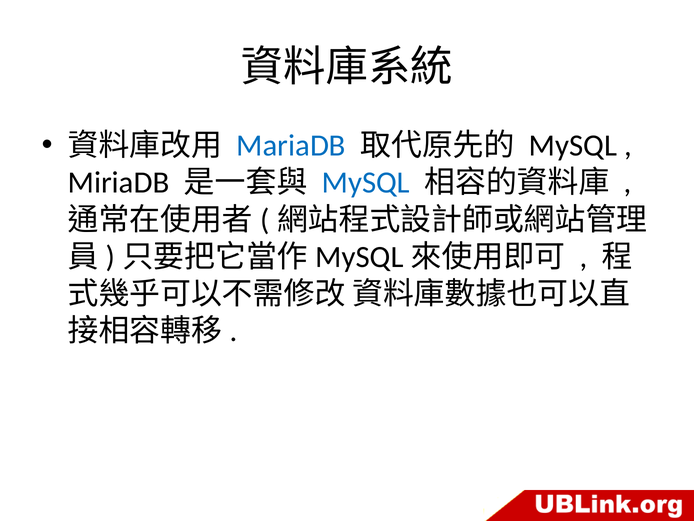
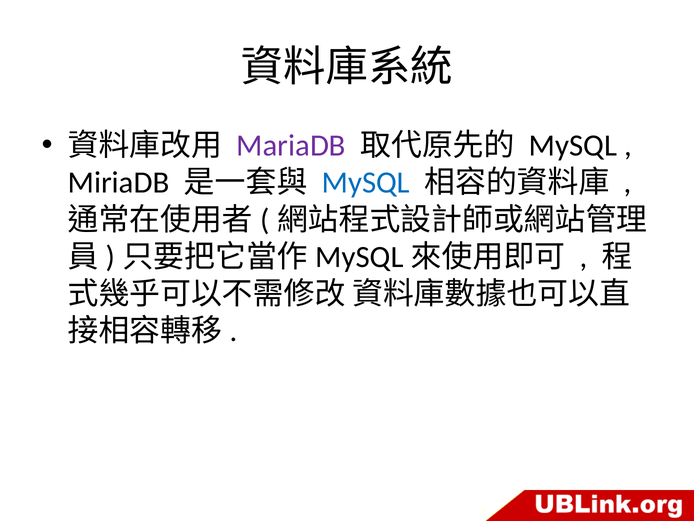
MariaDB colour: blue -> purple (291, 146)
